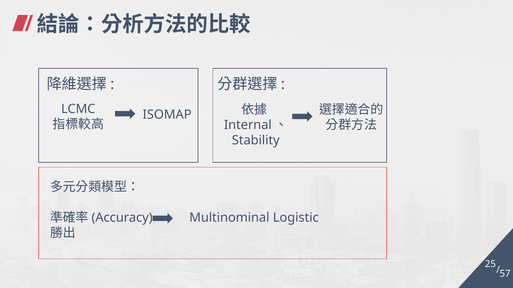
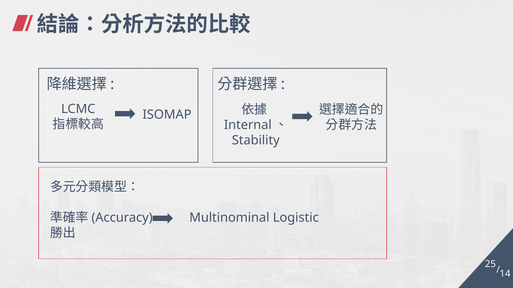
57: 57 -> 14 (505, 274)
